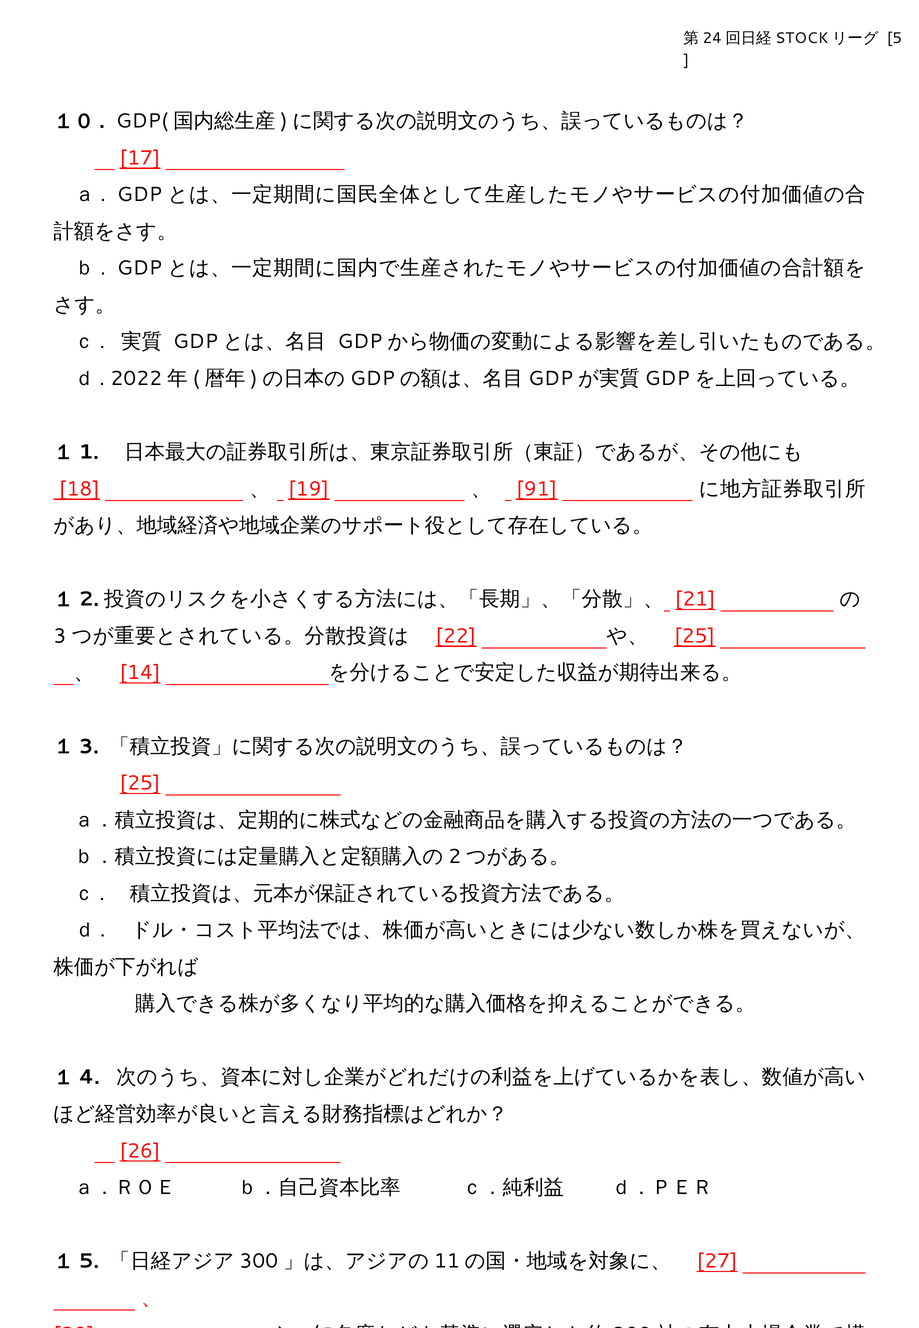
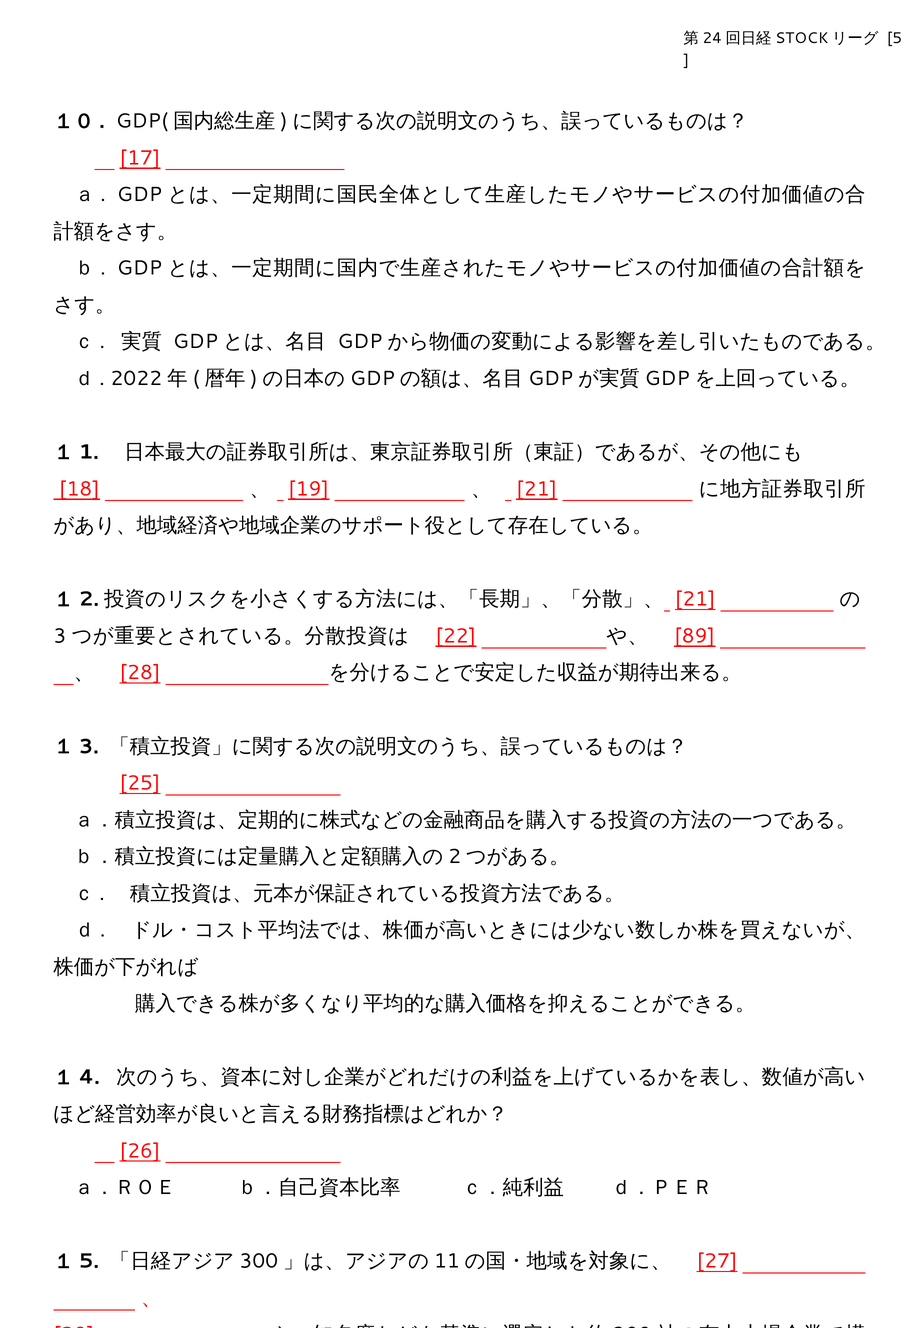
91: 91 -> 21 (537, 489)
25: 25 -> 89 (695, 636)
14: 14 -> 28 (140, 672)
